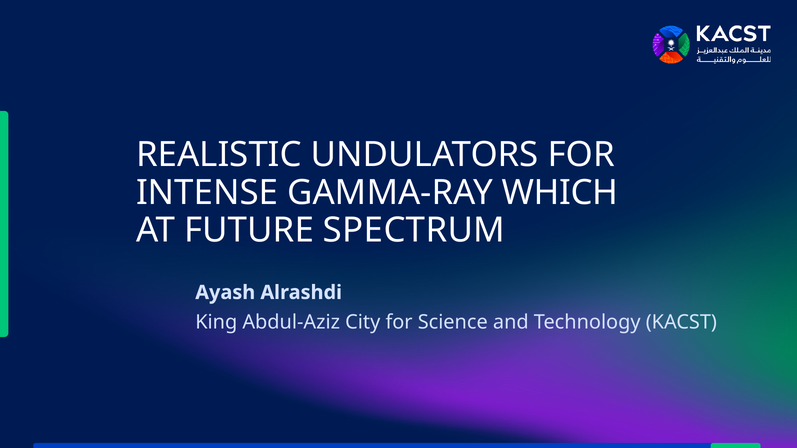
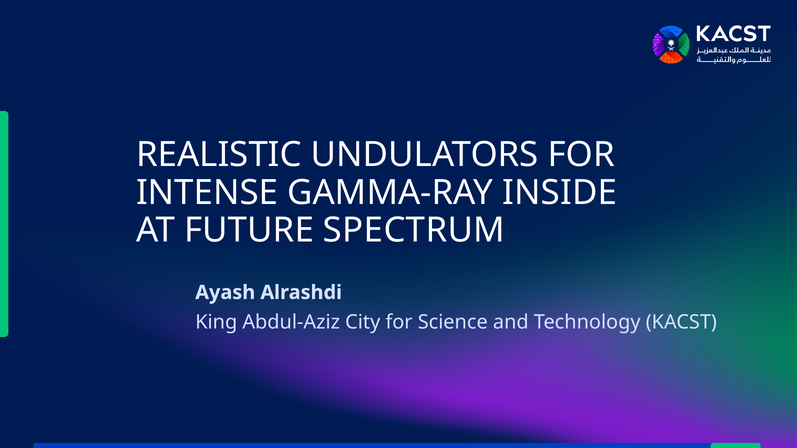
WHICH: WHICH -> INSIDE (560, 193)
